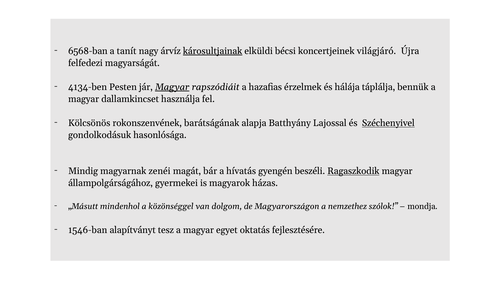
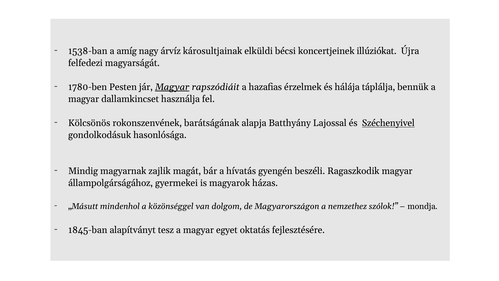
6568-ban: 6568-ban -> 1538-ban (88, 51)
tanít: tanít -> amíg (127, 51)
károsultjainak underline: present -> none (213, 51)
világjáró: világjáró -> illúziókat (377, 51)
4134-ben: 4134-ben -> 1780-ben (88, 87)
zenéi: zenéi -> zajlik (160, 171)
Ragaszkodik underline: present -> none (353, 171)
1546-ban: 1546-ban -> 1845-ban (88, 230)
